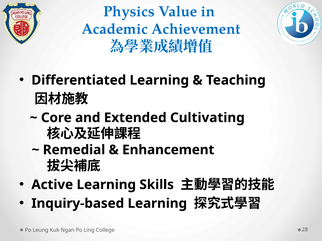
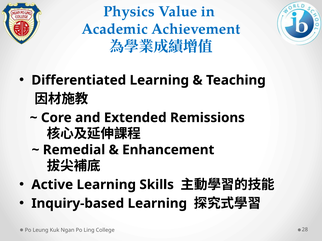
Cultivating: Cultivating -> Remissions (207, 118)
